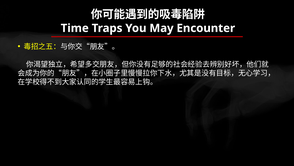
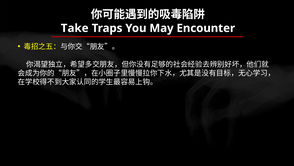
Time: Time -> Take (75, 28)
